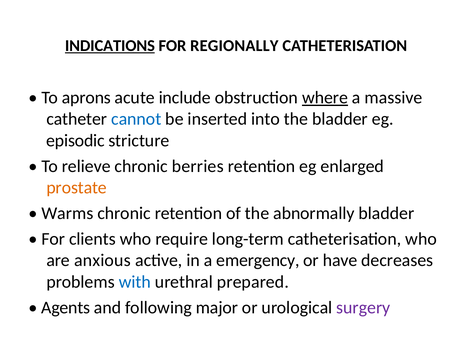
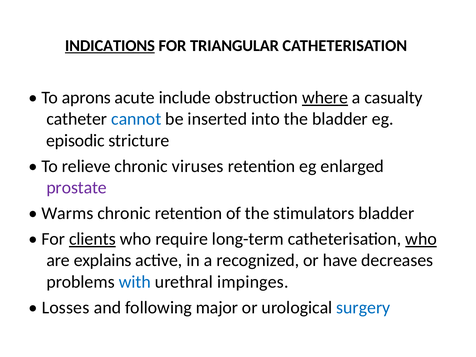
REGIONALLY: REGIONALLY -> TRIANGULAR (234, 46)
massive: massive -> casualty (394, 98)
berries: berries -> viruses (198, 166)
prostate colour: orange -> purple (77, 188)
abnormally: abnormally -> stimulators (314, 213)
clients underline: none -> present (92, 239)
who underline: none -> present (421, 239)
anxious: anxious -> explains (103, 260)
emergency: emergency -> recognized (258, 260)
prepared: prepared -> impinges (253, 282)
Agents: Agents -> Losses (66, 308)
surgery colour: purple -> blue (363, 308)
